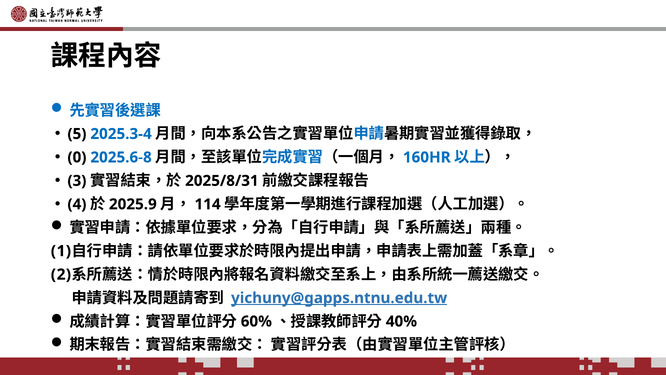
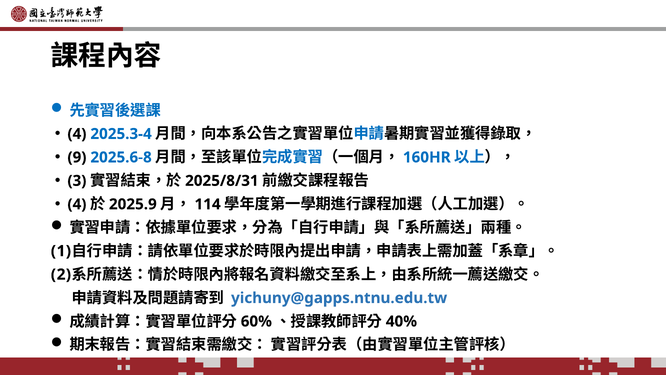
5: 5 -> 4 (77, 134)
0: 0 -> 9 (77, 157)
yichuny@gapps.ntnu.edu.tw underline: present -> none (339, 298)
